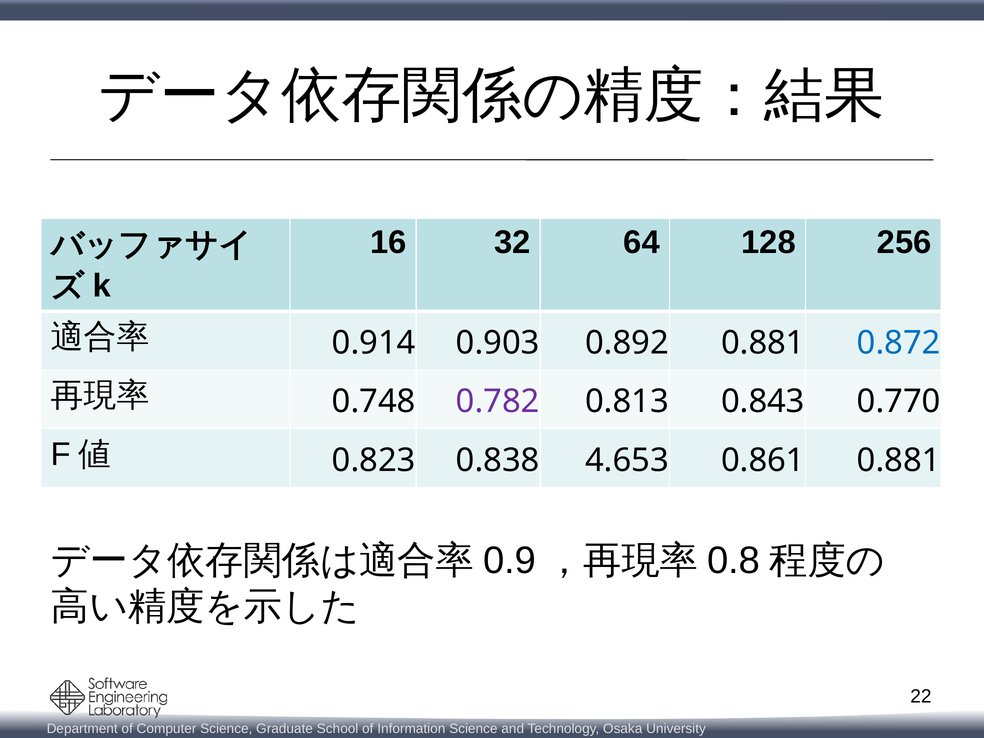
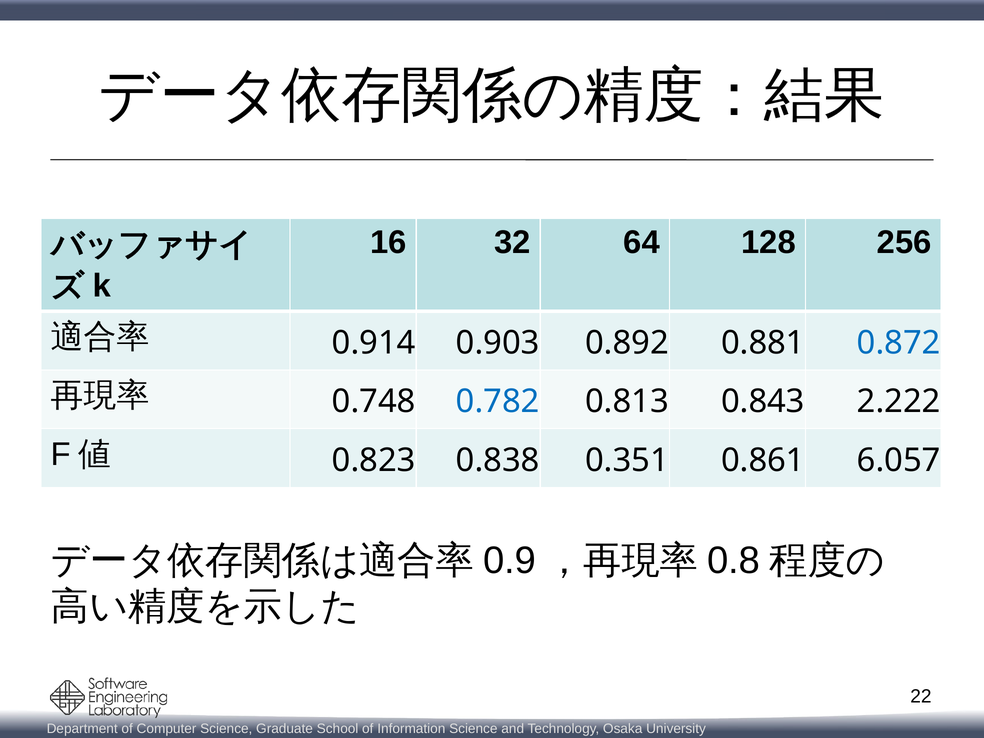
0.782 colour: purple -> blue (498, 401)
0.770: 0.770 -> 2.222 (899, 401)
4.653: 4.653 -> 0.351 (627, 460)
0.861 0.881: 0.881 -> 6.057 (899, 460)
